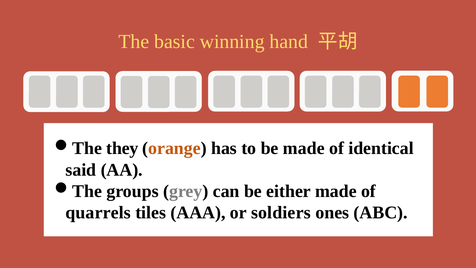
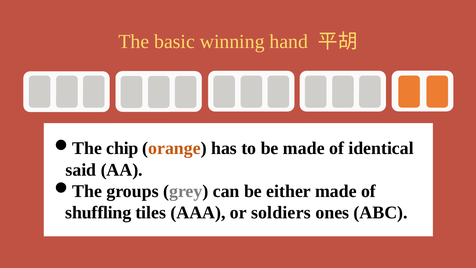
they: they -> chip (122, 148)
quarrels: quarrels -> shuffling (98, 212)
